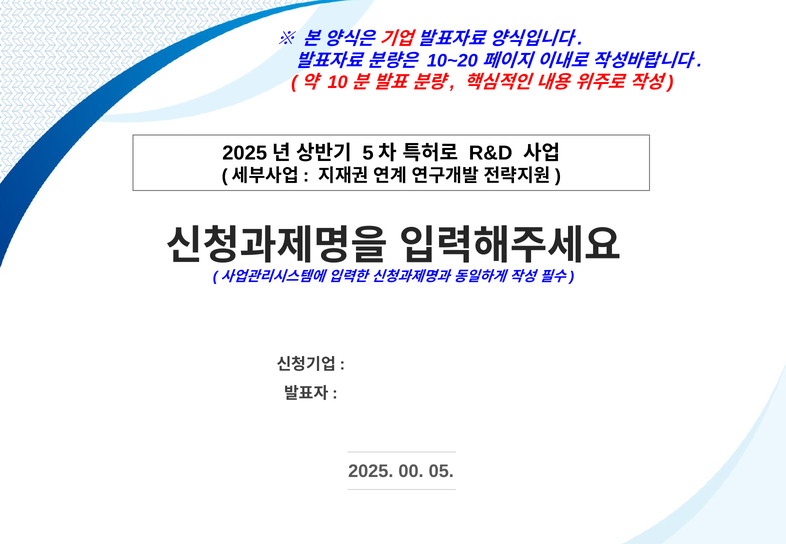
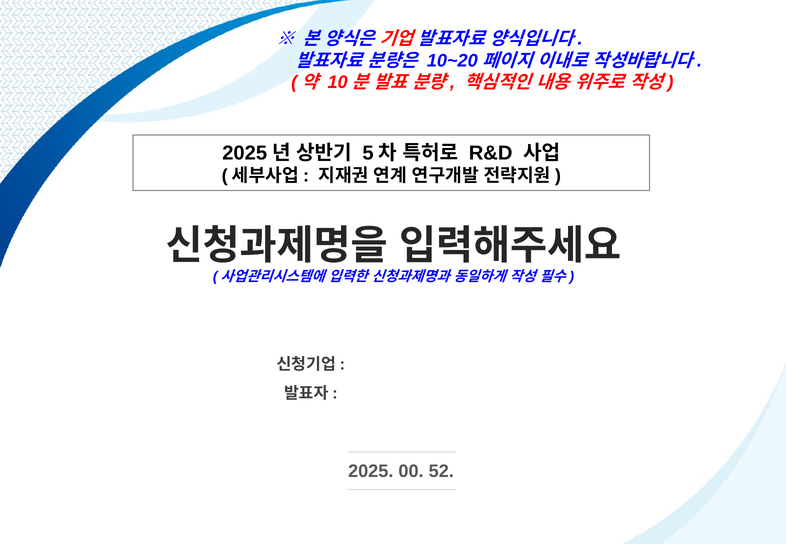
05: 05 -> 52 (441, 471)
